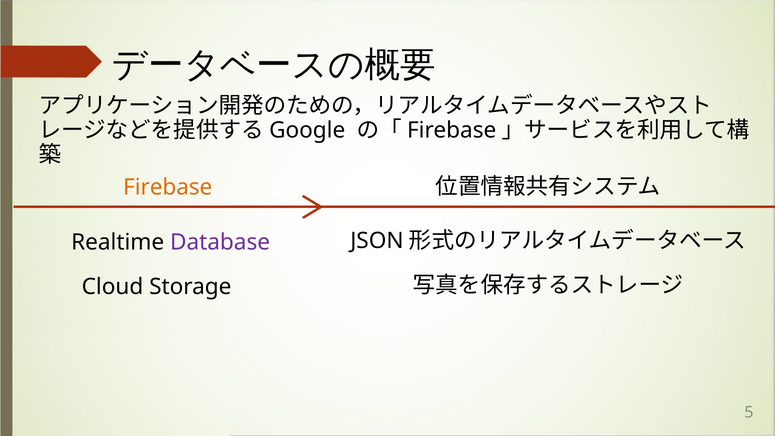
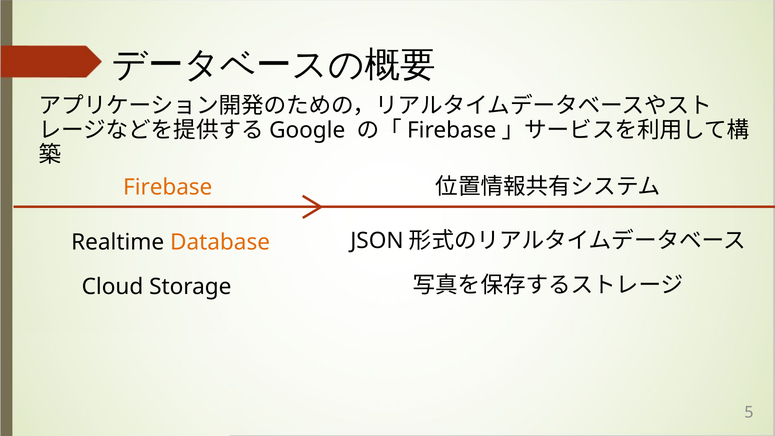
Database colour: purple -> orange (220, 242)
